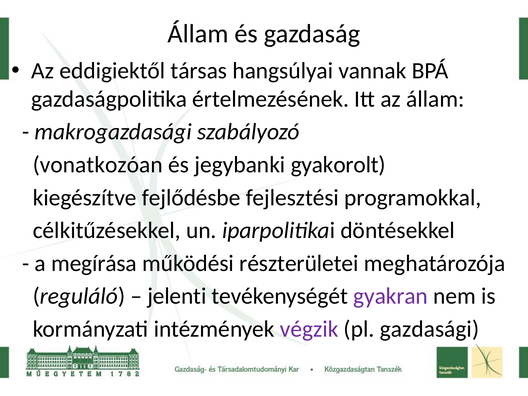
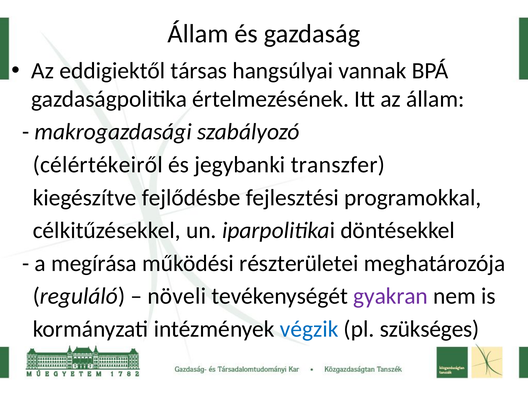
vonatkozóan: vonatkozóan -> célértékeiről (98, 165)
gyakorolt: gyakorolt -> transzfer (338, 165)
jelenti: jelenti -> növeli (177, 296)
végzik colour: purple -> blue (309, 329)
gazdasági: gazdasági -> szükséges (430, 329)
